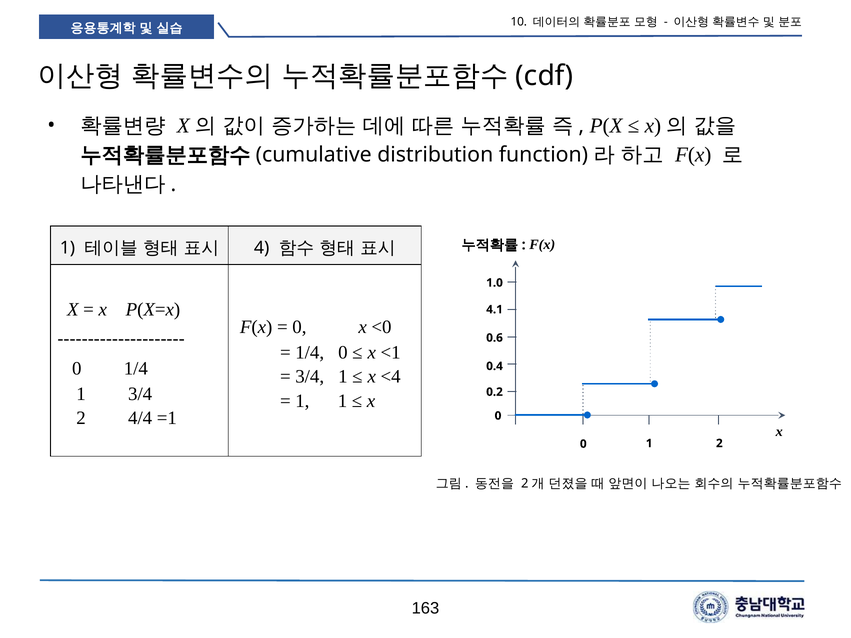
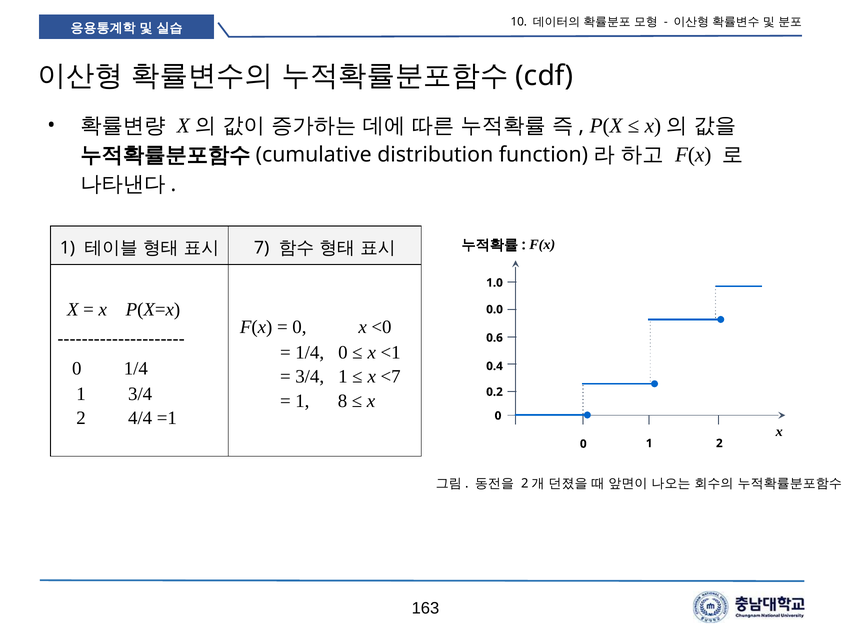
4: 4 -> 7 (262, 248)
4.1: 4.1 -> 0.0 (495, 310)
<4: <4 -> <7 (391, 377)
1 1: 1 -> 8 (342, 401)
